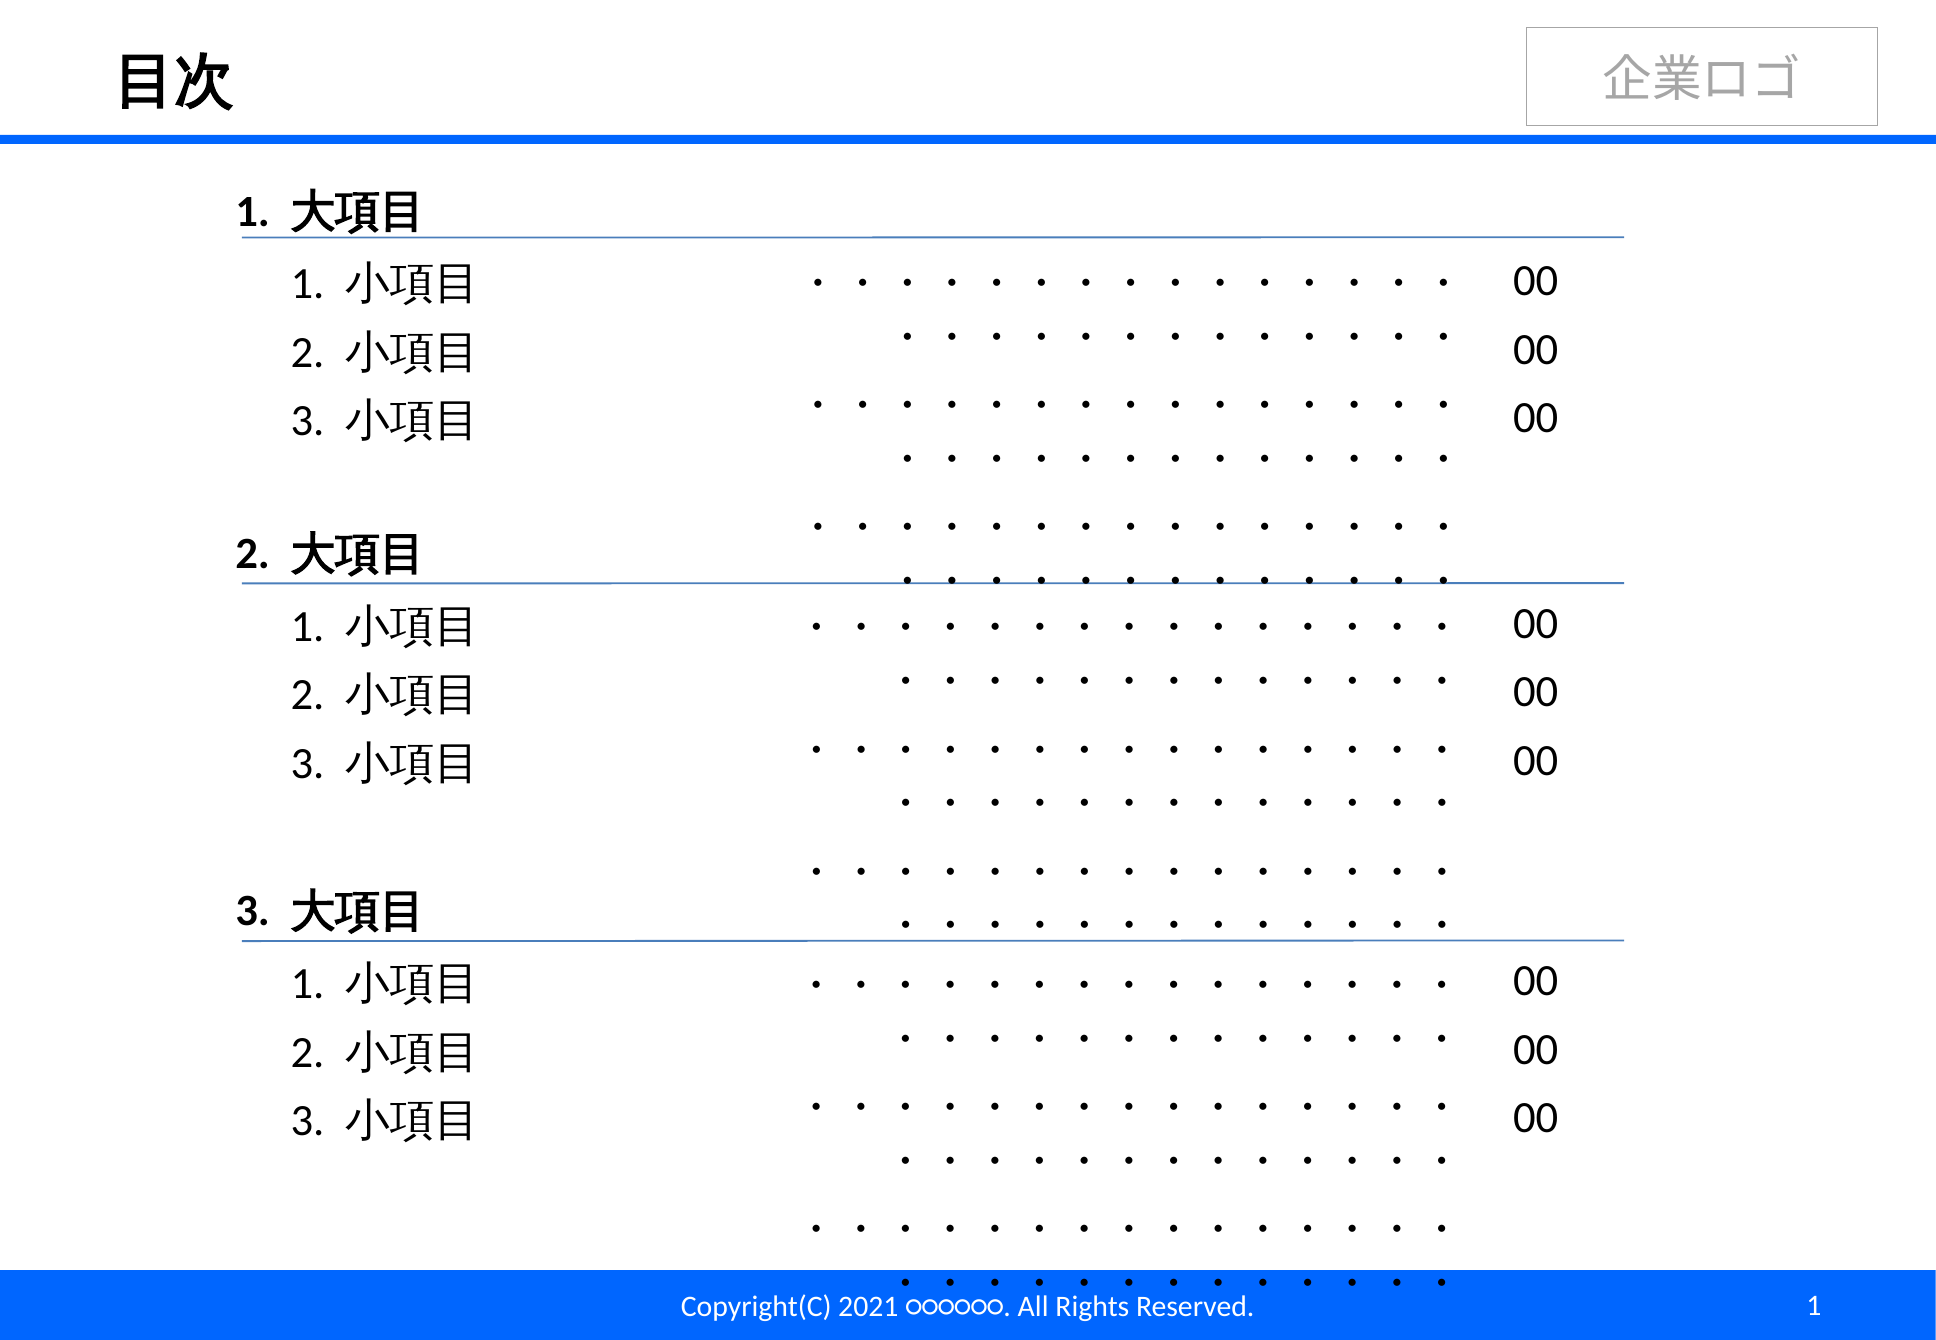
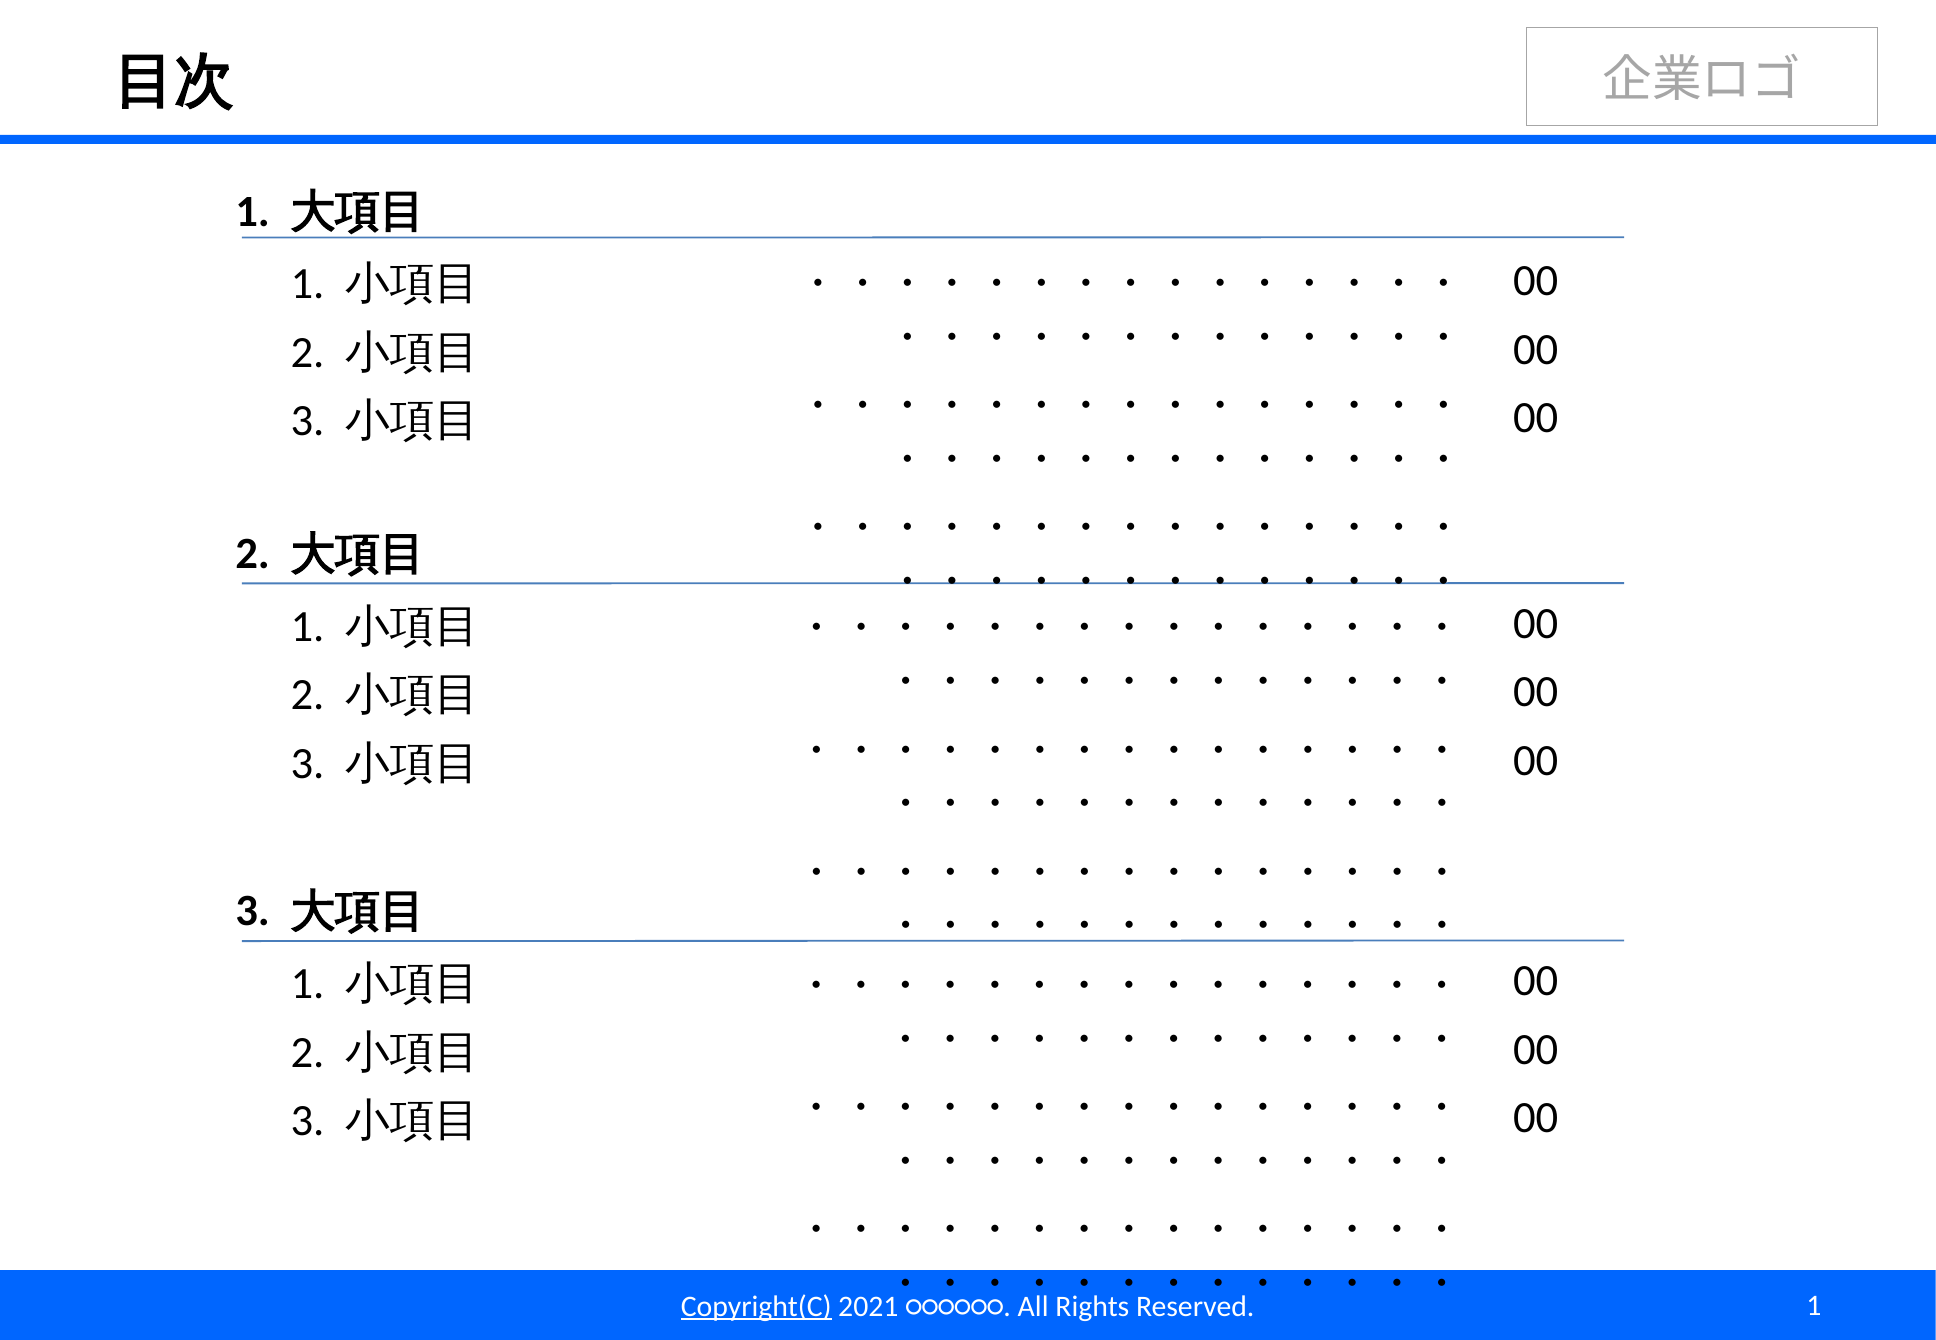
Copyright(C underline: none -> present (756, 1307)
